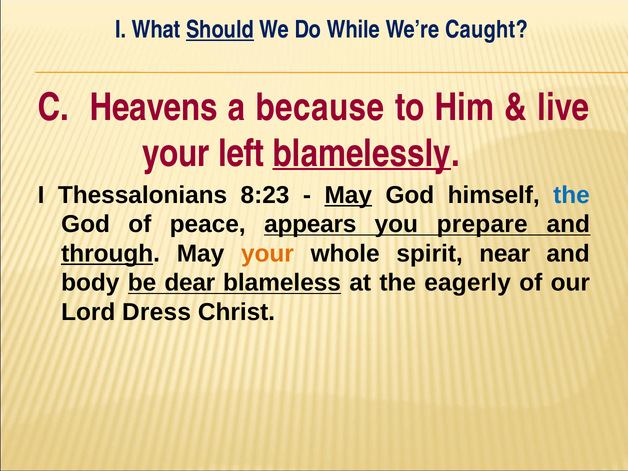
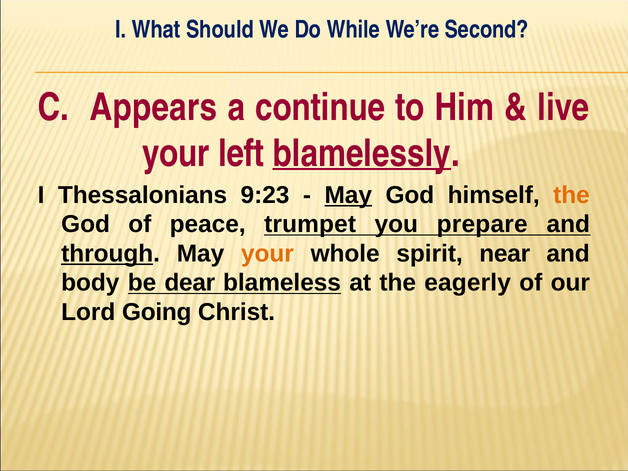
Should underline: present -> none (220, 30)
Caught: Caught -> Second (487, 30)
Heavens: Heavens -> Appears (153, 107)
because: because -> continue (320, 107)
8:23: 8:23 -> 9:23 (265, 195)
the colour: blue -> orange (571, 195)
appears: appears -> trumpet (310, 224)
Dress: Dress -> Going (157, 312)
